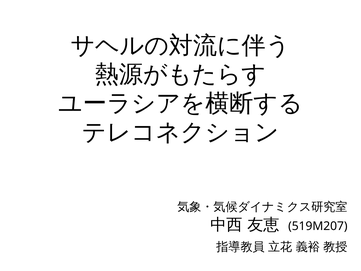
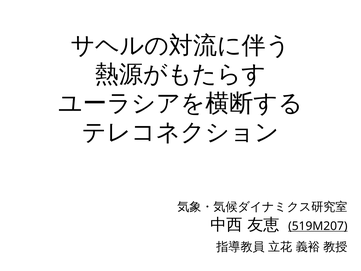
519M207 underline: none -> present (318, 226)
